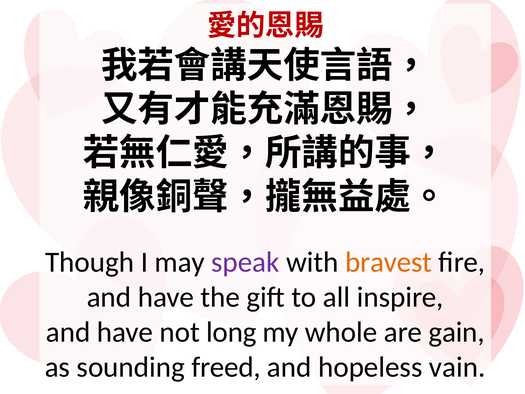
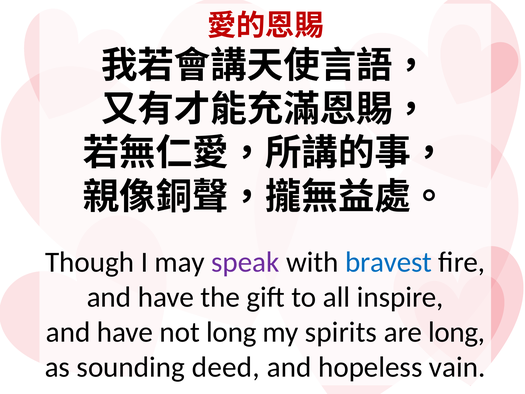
bravest colour: orange -> blue (389, 262)
whole: whole -> spirits (341, 332)
are gain: gain -> long (457, 332)
freed: freed -> deed (226, 367)
